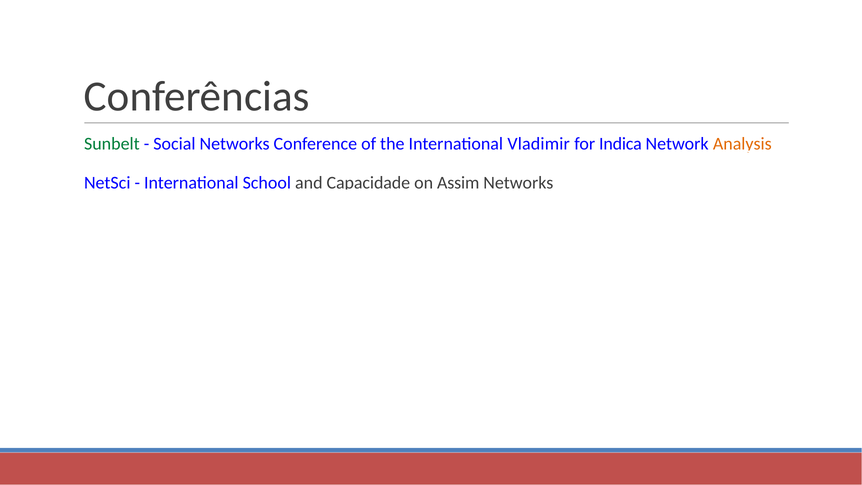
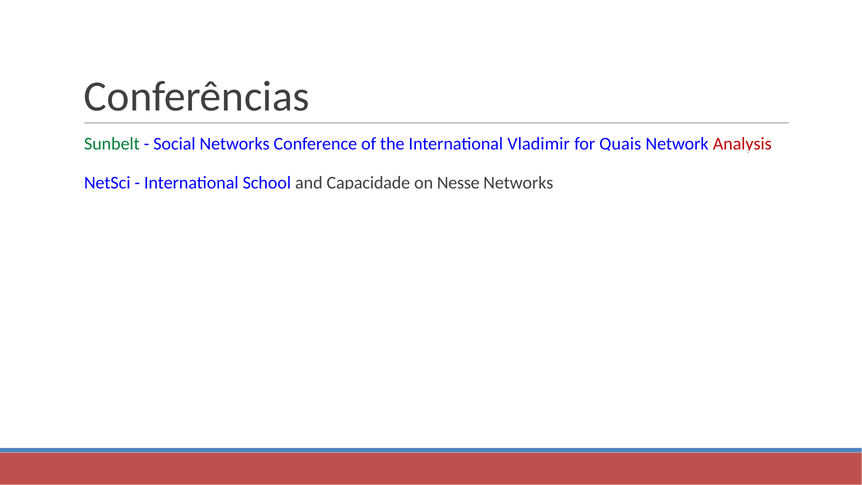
Indica: Indica -> Quais (620, 144)
Analysis colour: orange -> red (742, 144)
Assim: Assim -> Nesse (458, 183)
